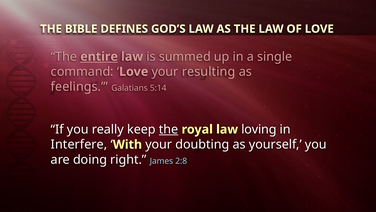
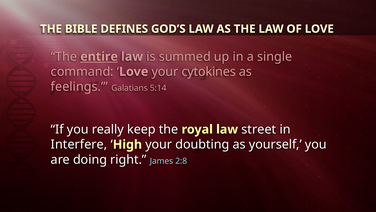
resulting: resulting -> cytokines (209, 72)
the underline: present -> none (169, 129)
loving: loving -> street (259, 129)
With: With -> High (127, 144)
